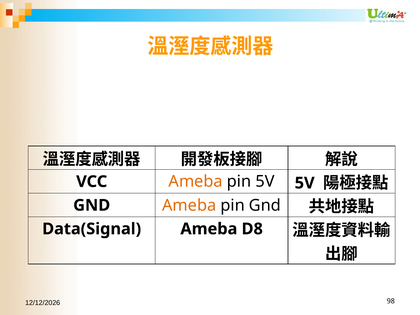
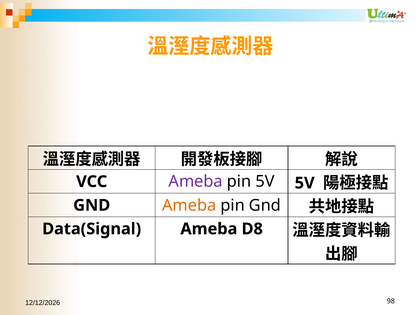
Ameba colour: orange -> purple (196, 182)
